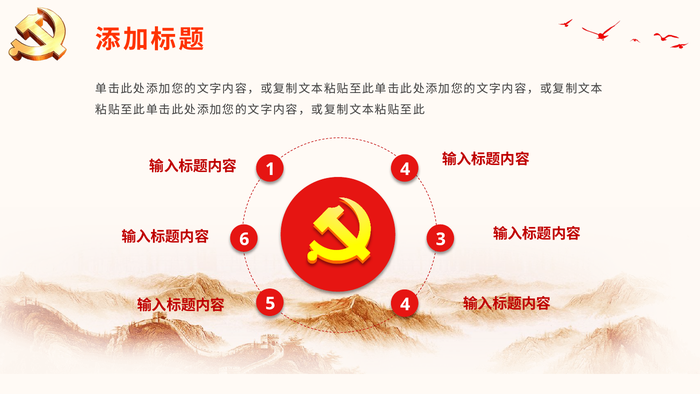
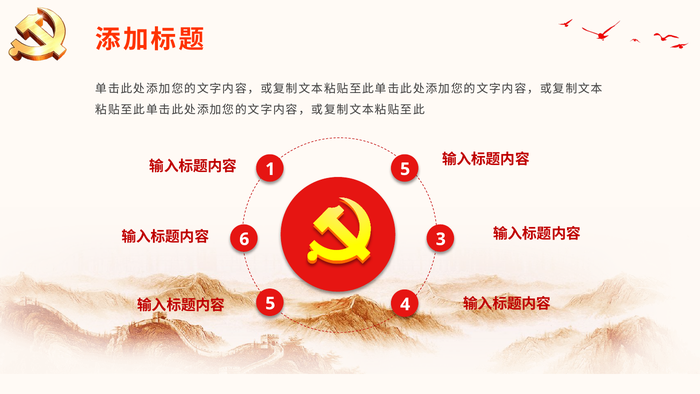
1 4: 4 -> 5 (405, 169)
